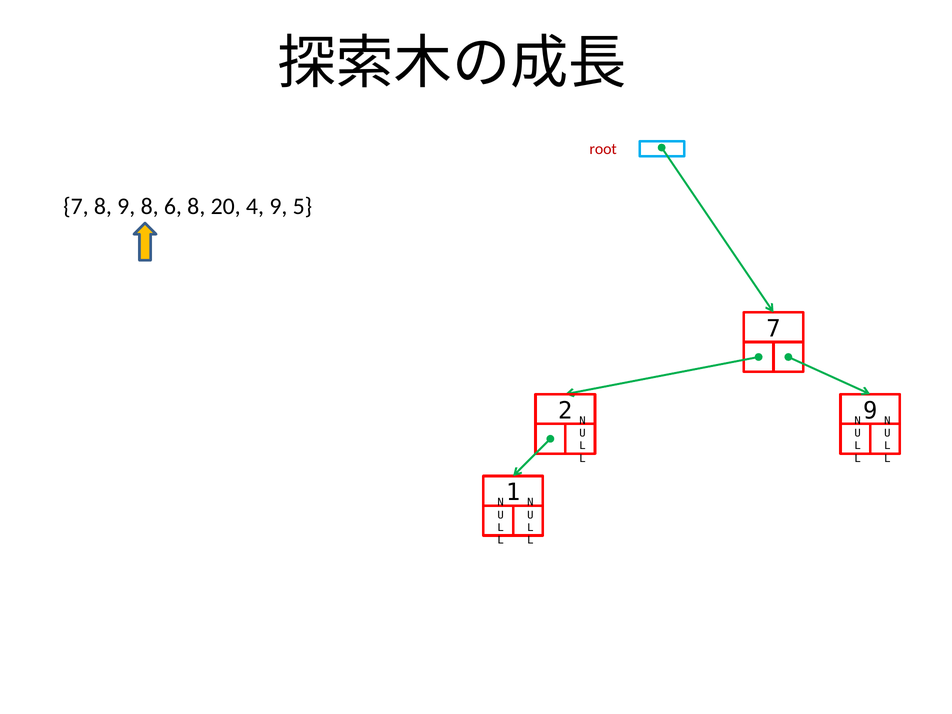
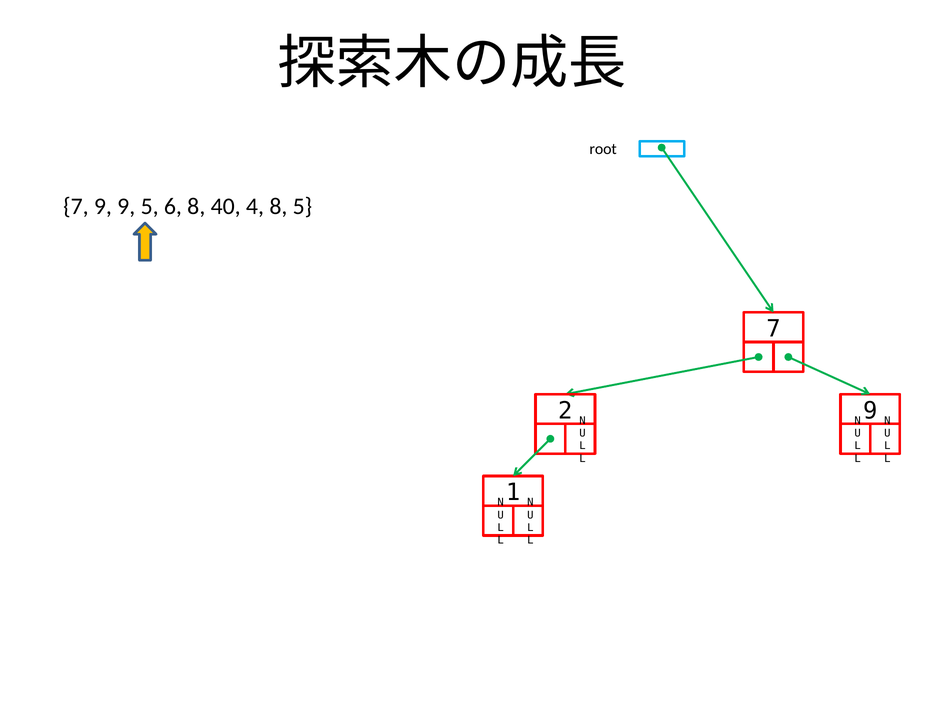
root colour: red -> black (603, 149)
7 8: 8 -> 9 (103, 207)
9 8: 8 -> 5 (150, 207)
20: 20 -> 40 (226, 207)
4 9: 9 -> 8 (278, 207)
